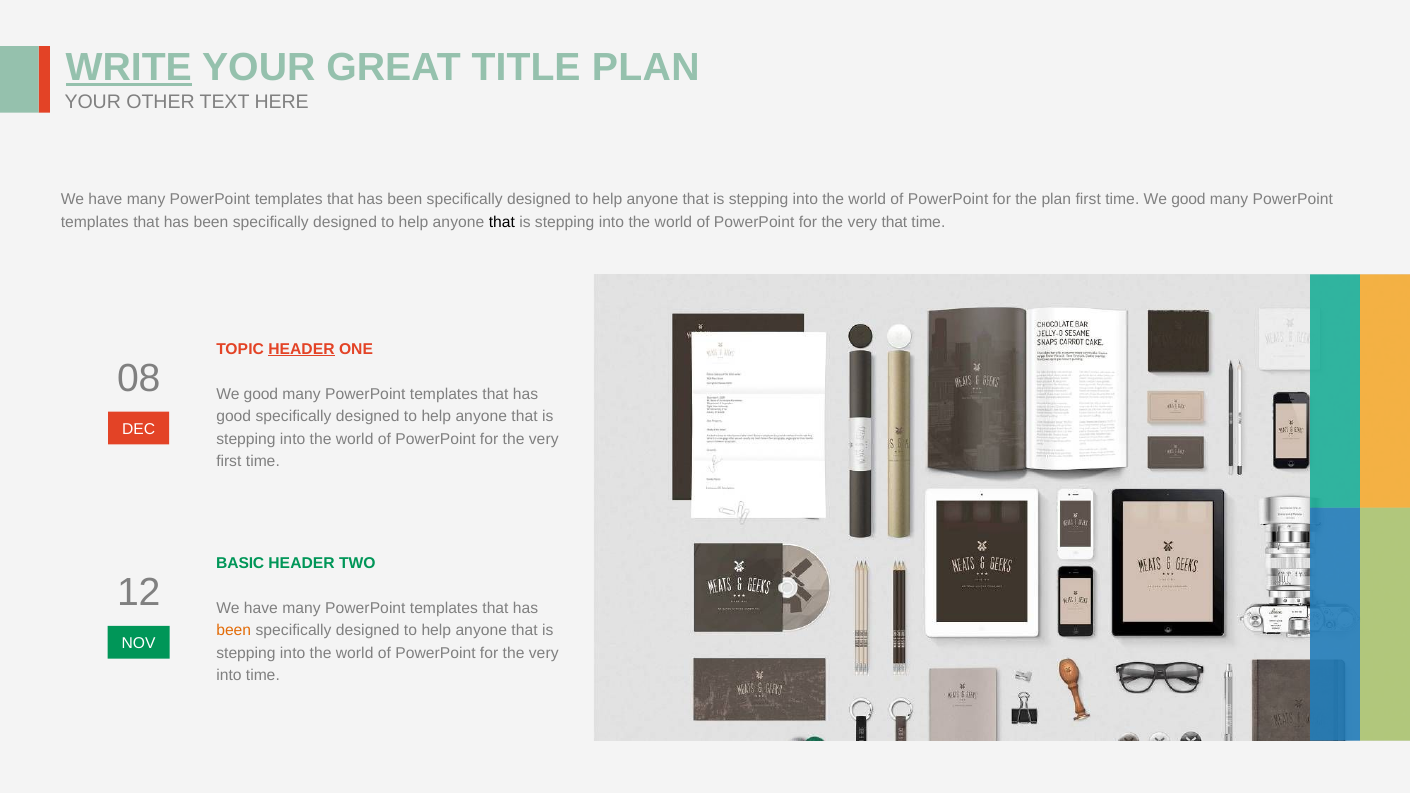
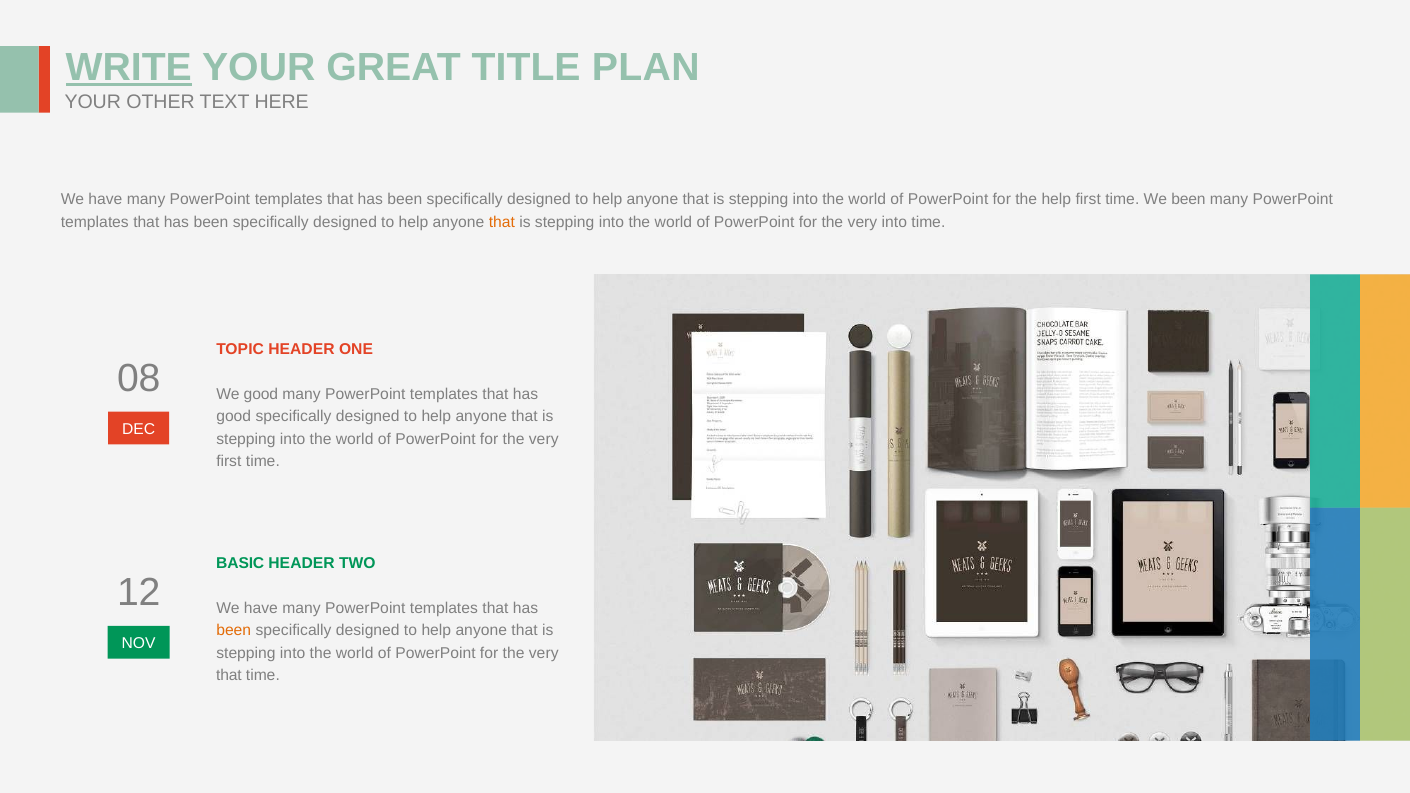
the plan: plan -> help (1056, 200)
time We good: good -> been (1188, 200)
that colour: black -> orange (502, 222)
very that: that -> into (894, 222)
HEADER underline: present -> none (301, 349)
into: into -> that (229, 676)
